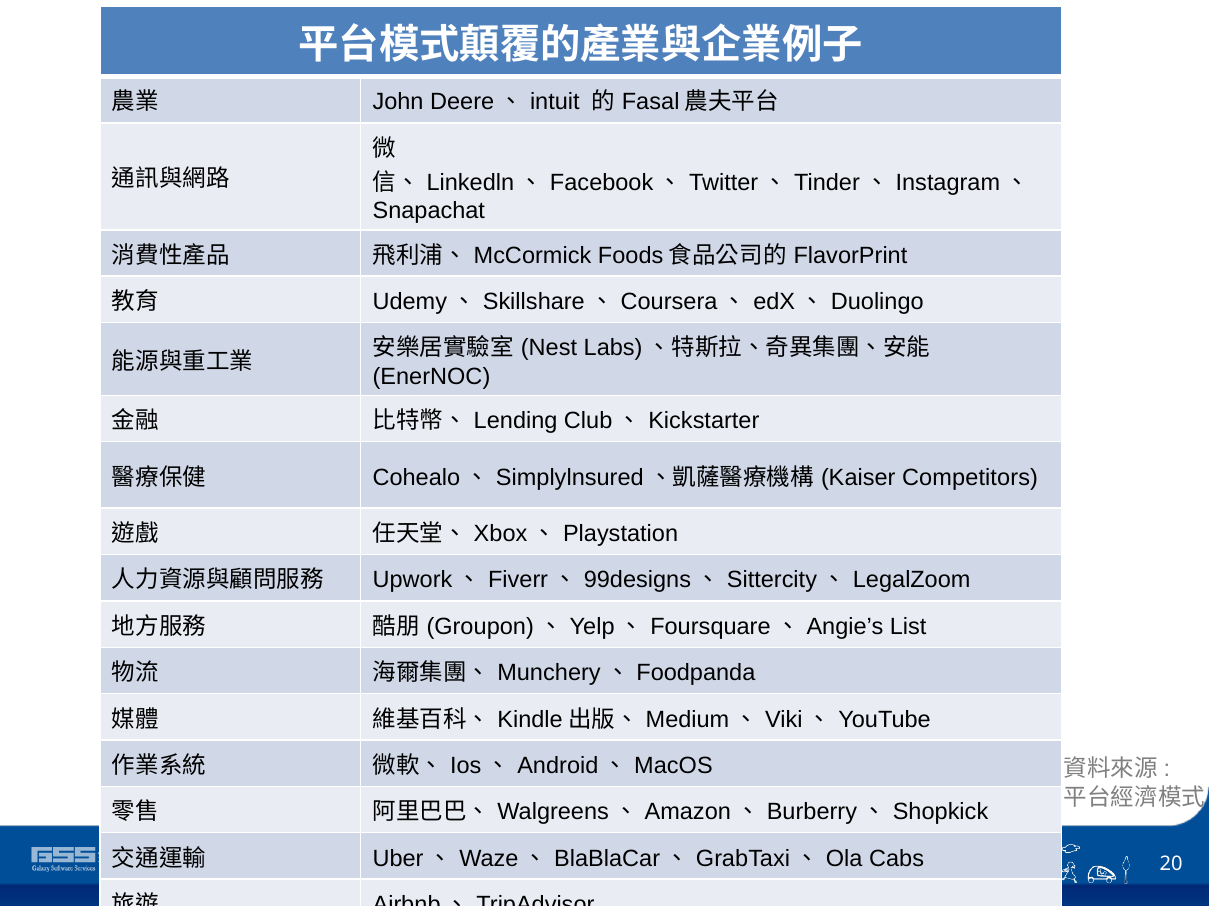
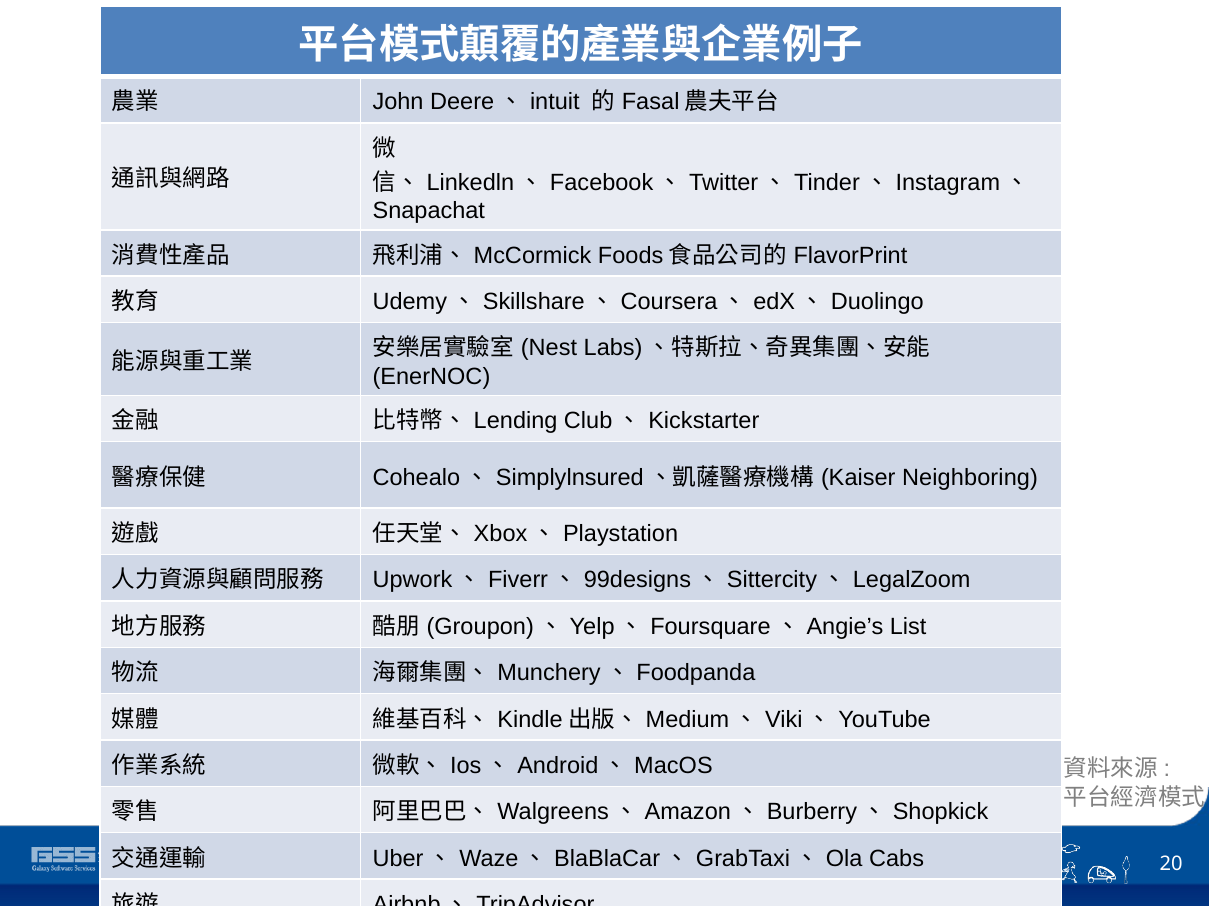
Competitors: Competitors -> Neighboring (970, 478)
